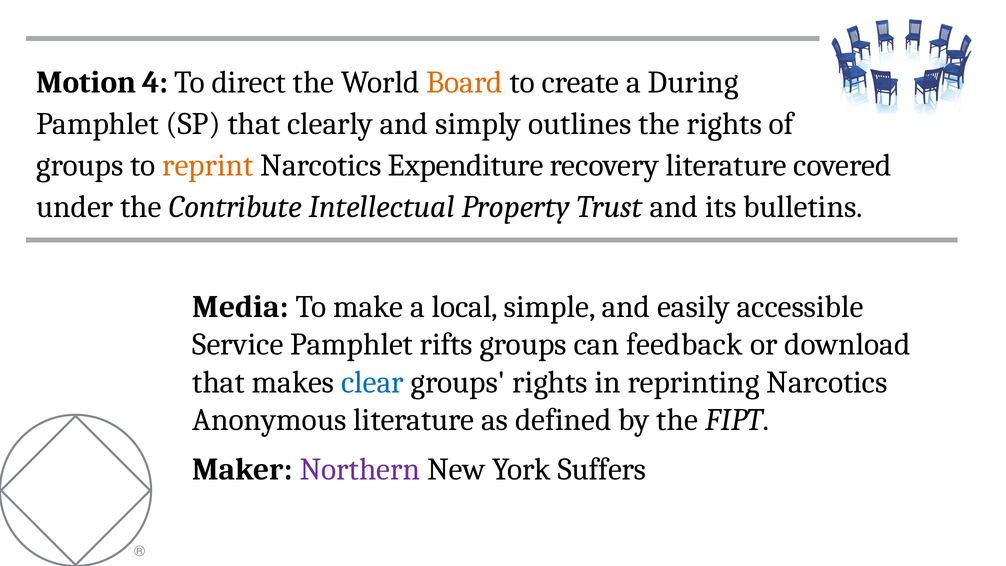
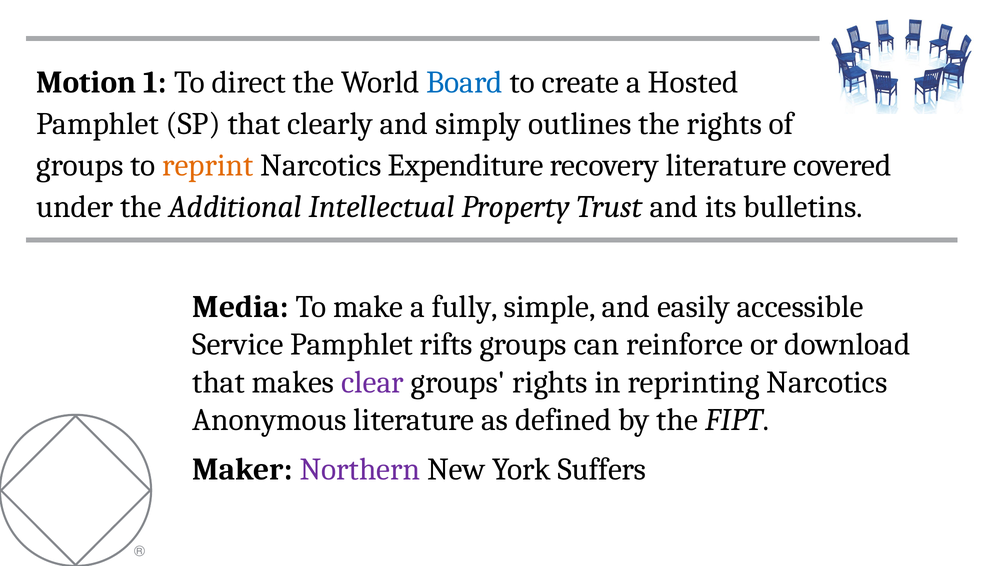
4: 4 -> 1 (155, 82)
Board colour: orange -> blue (465, 82)
During: During -> Hosted (693, 82)
Contribute: Contribute -> Additional (235, 207)
local: local -> fully (465, 307)
feedback: feedback -> reinforce (685, 344)
clear colour: blue -> purple (372, 382)
